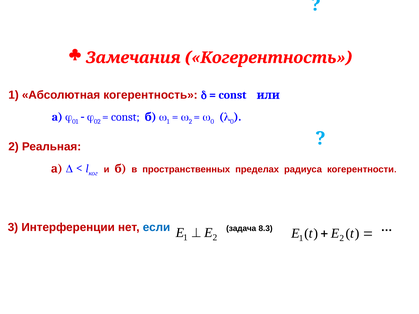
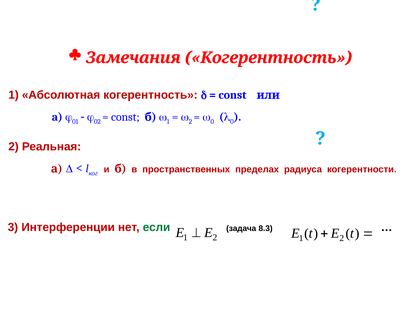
если colour: blue -> green (156, 228)
